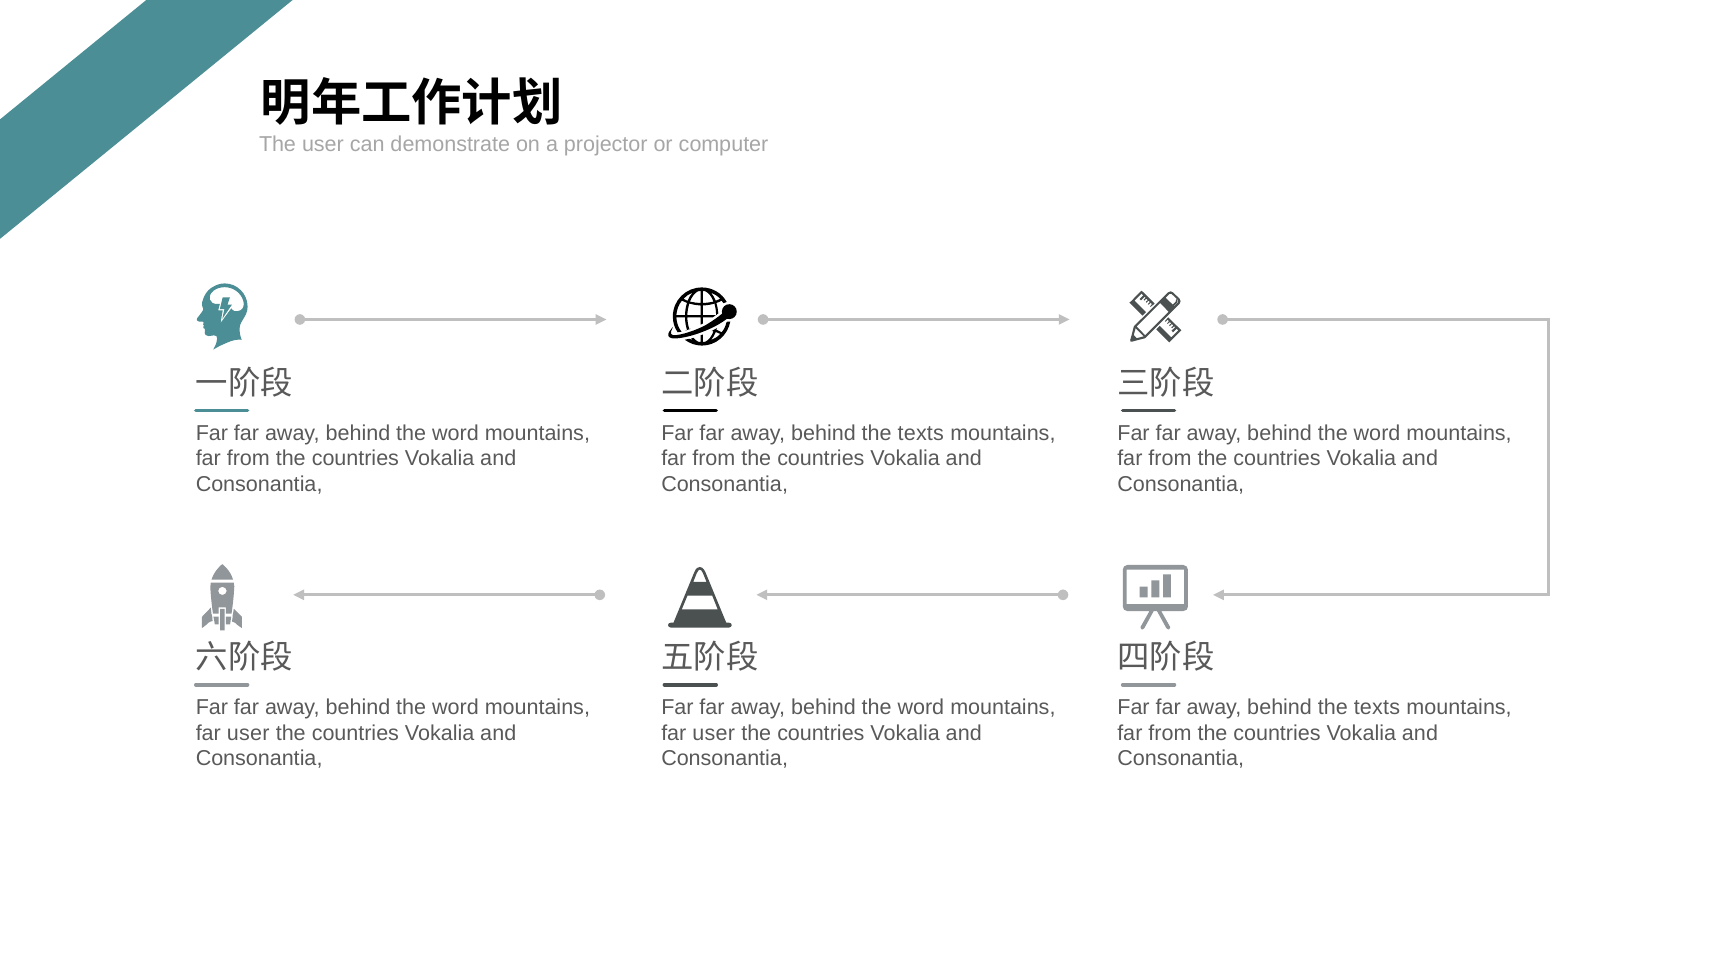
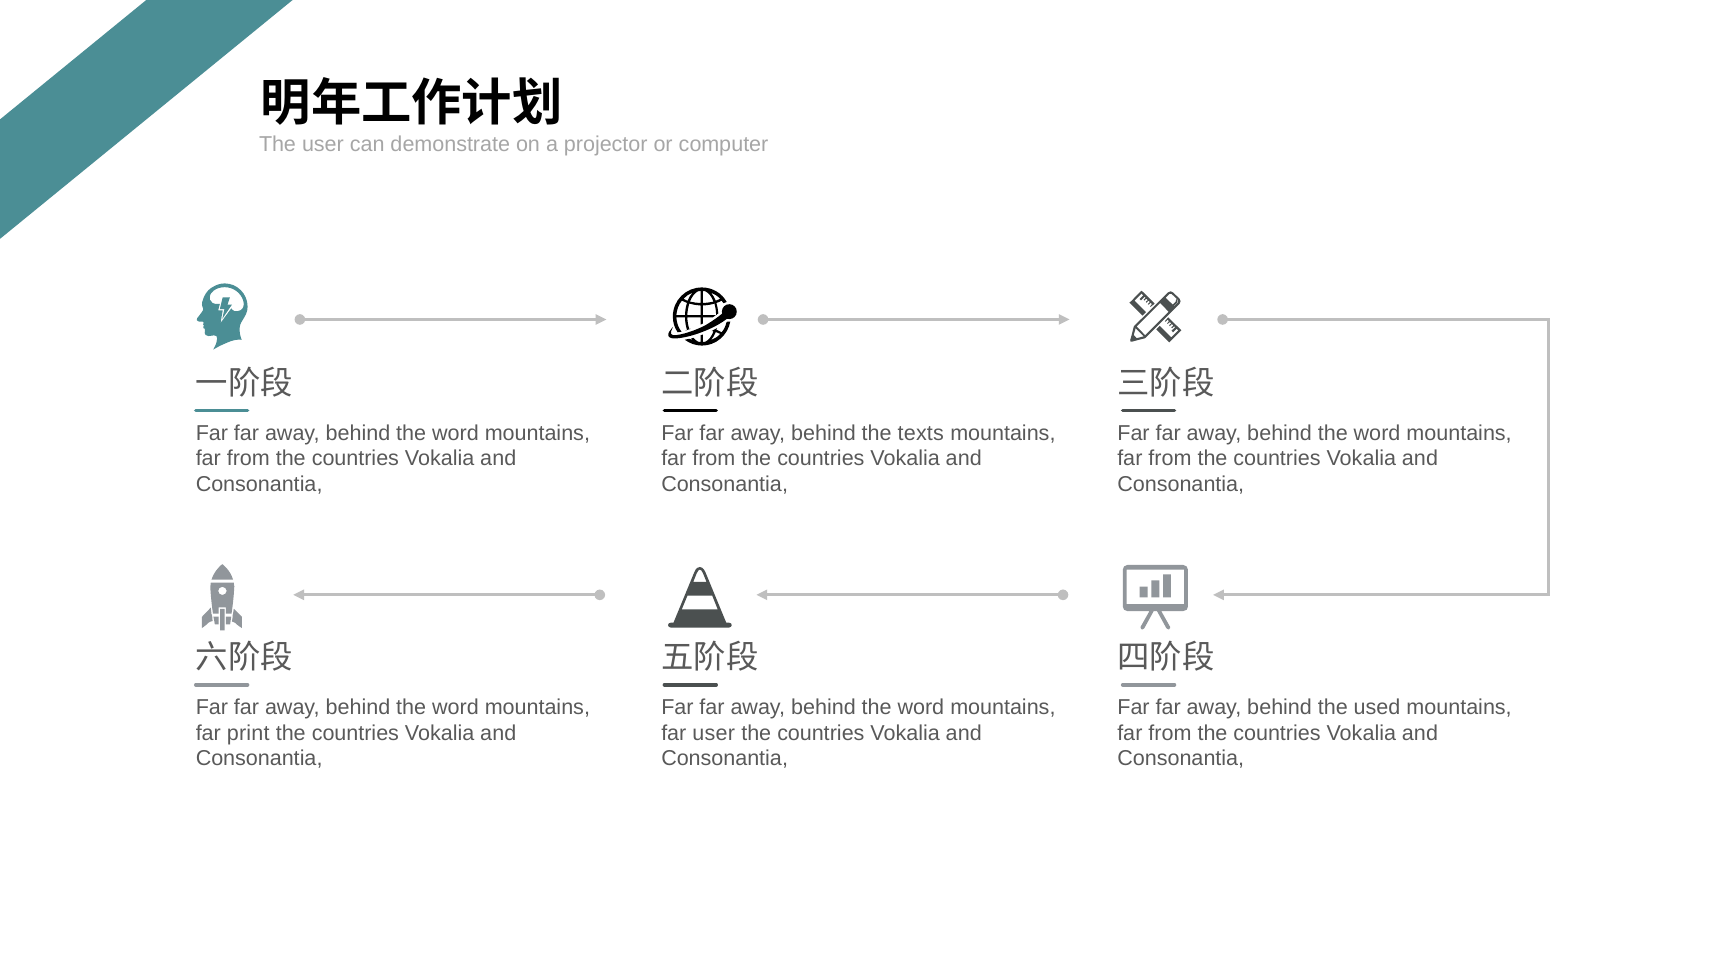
texts: texts -> used (1377, 708)
user: user -> print (248, 733)
